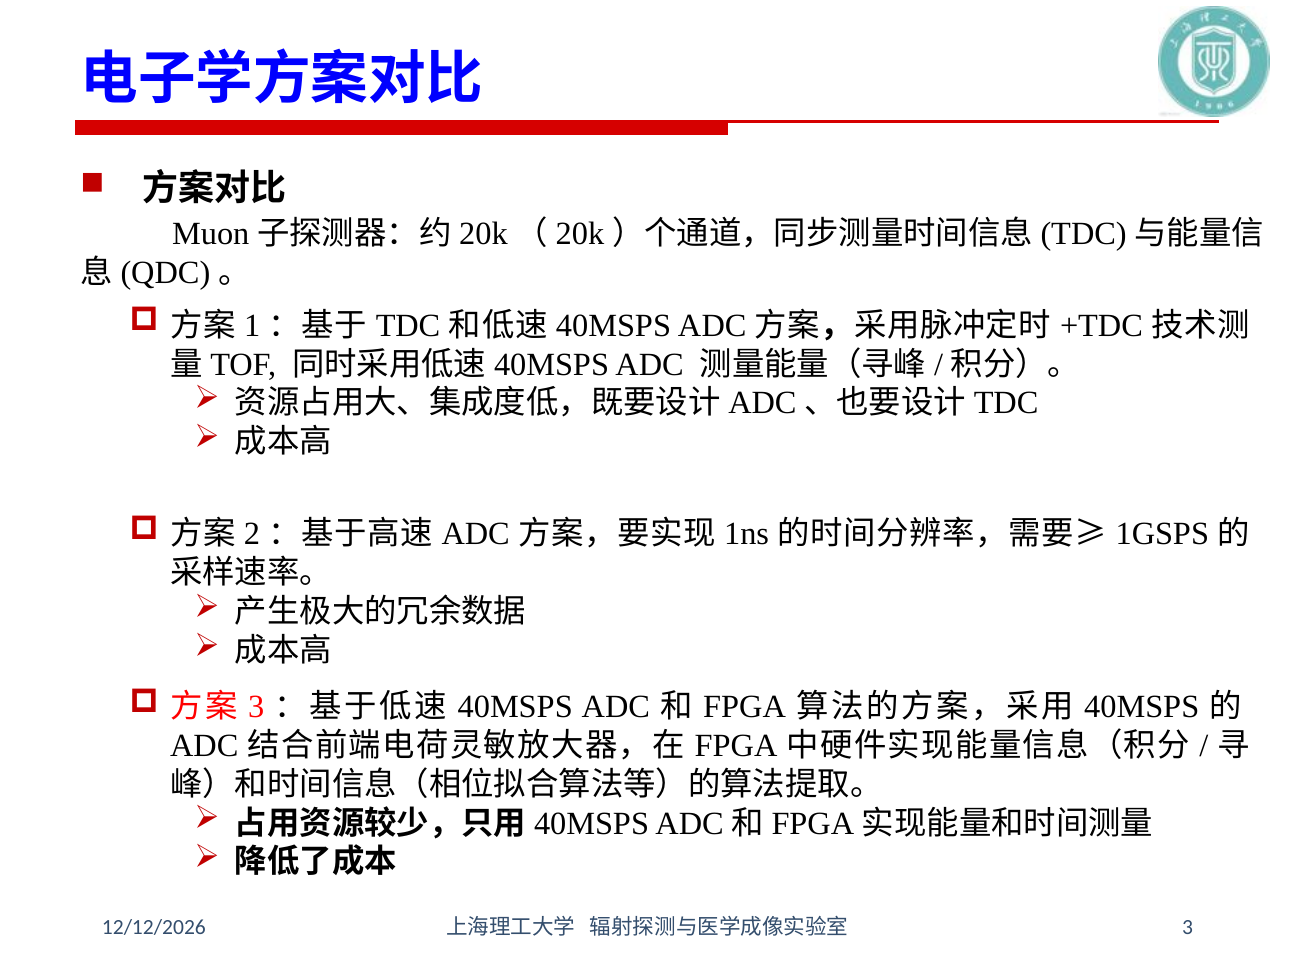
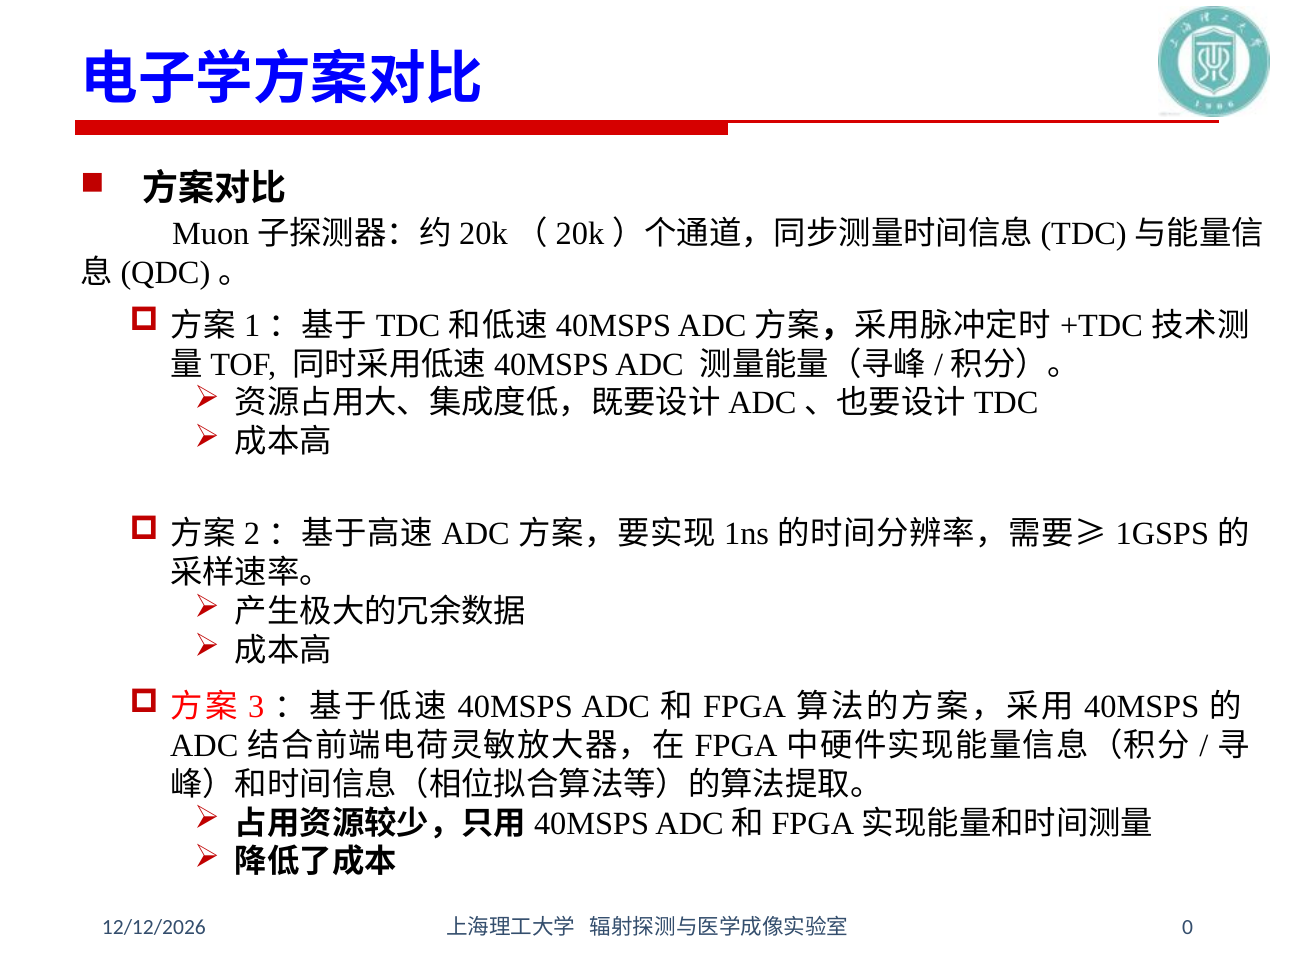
3: 3 -> 0 (1188, 927)
